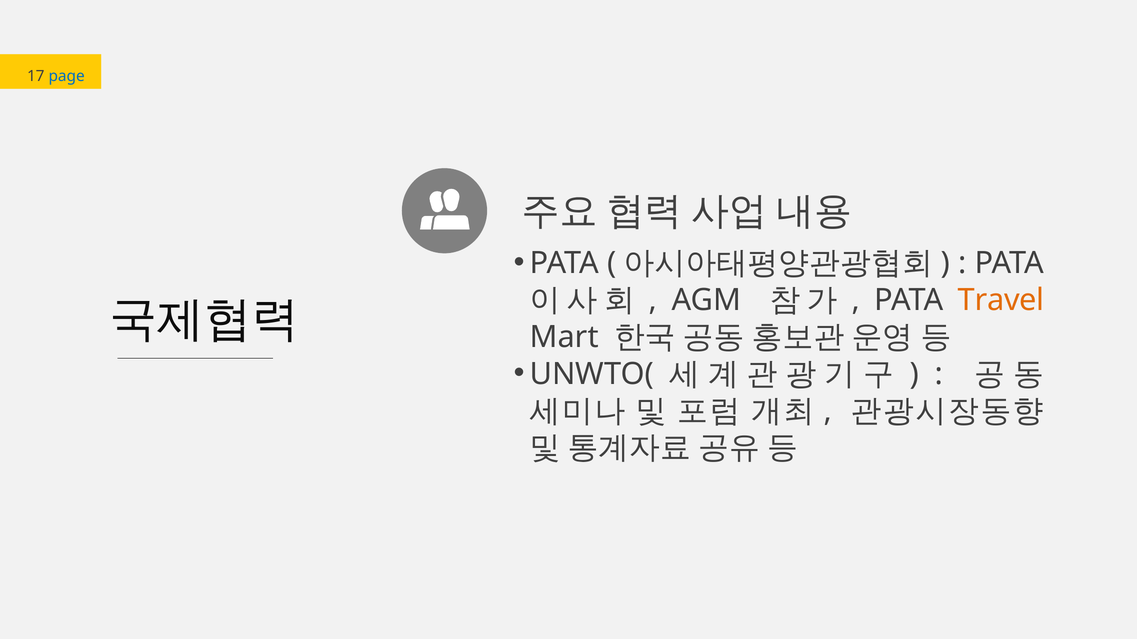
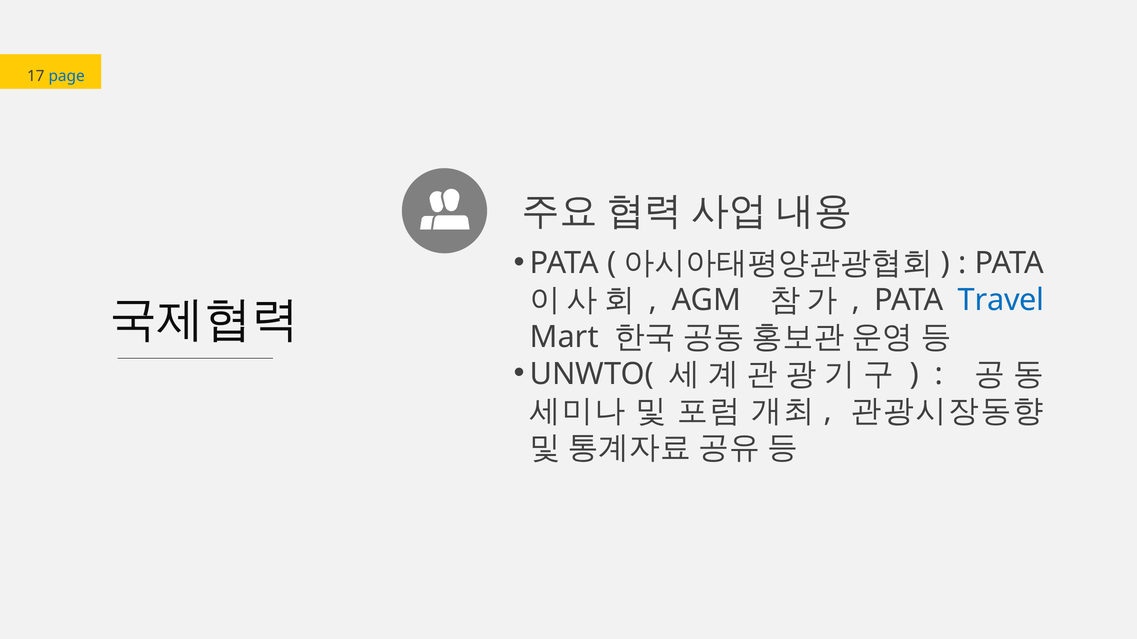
Travel colour: orange -> blue (1001, 300)
